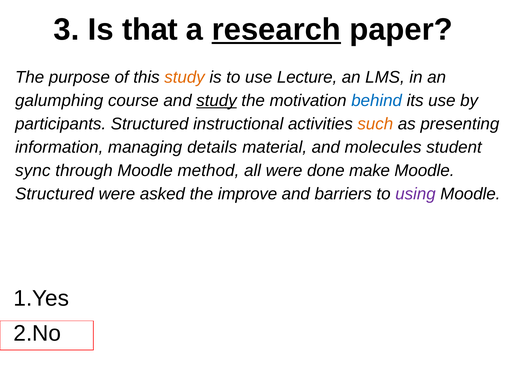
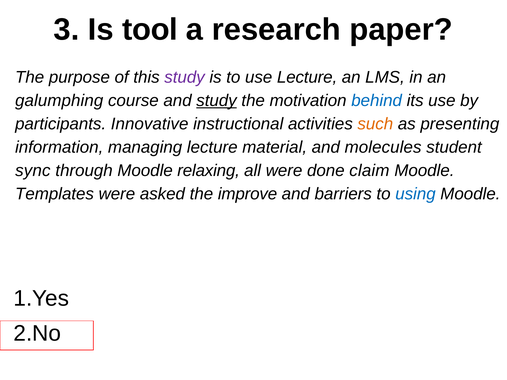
that: that -> tool (150, 30)
research underline: present -> none (276, 30)
study colour: orange -> purple (185, 77)
participants Structured: Structured -> Innovative (150, 124)
managing details: details -> lecture (212, 147)
method: method -> relaxing (209, 171)
make: make -> claim (369, 171)
Structured: Structured -> Templates (55, 194)
using colour: purple -> blue (415, 194)
